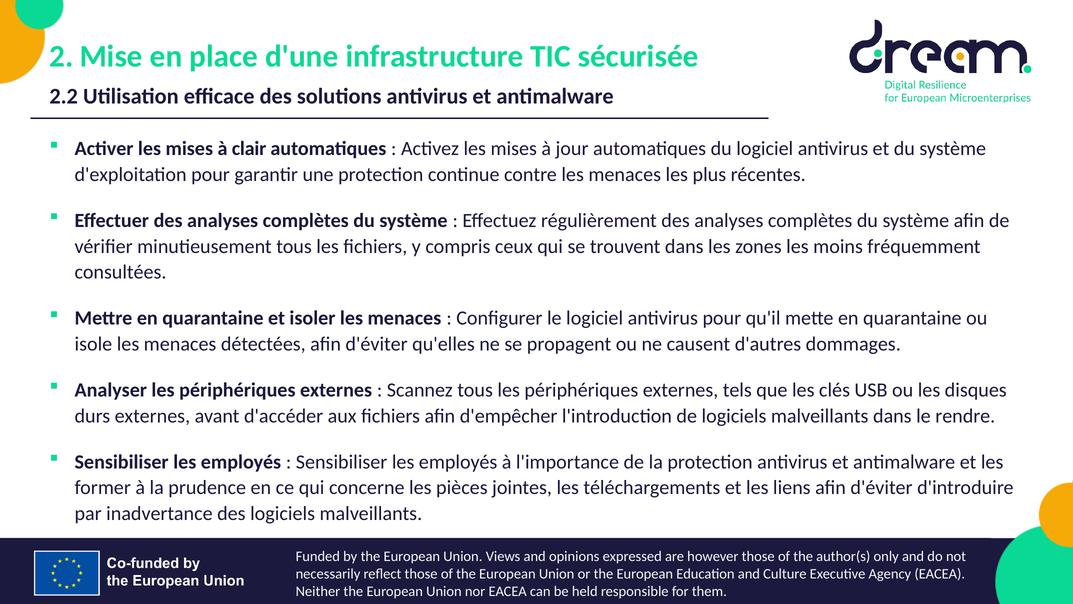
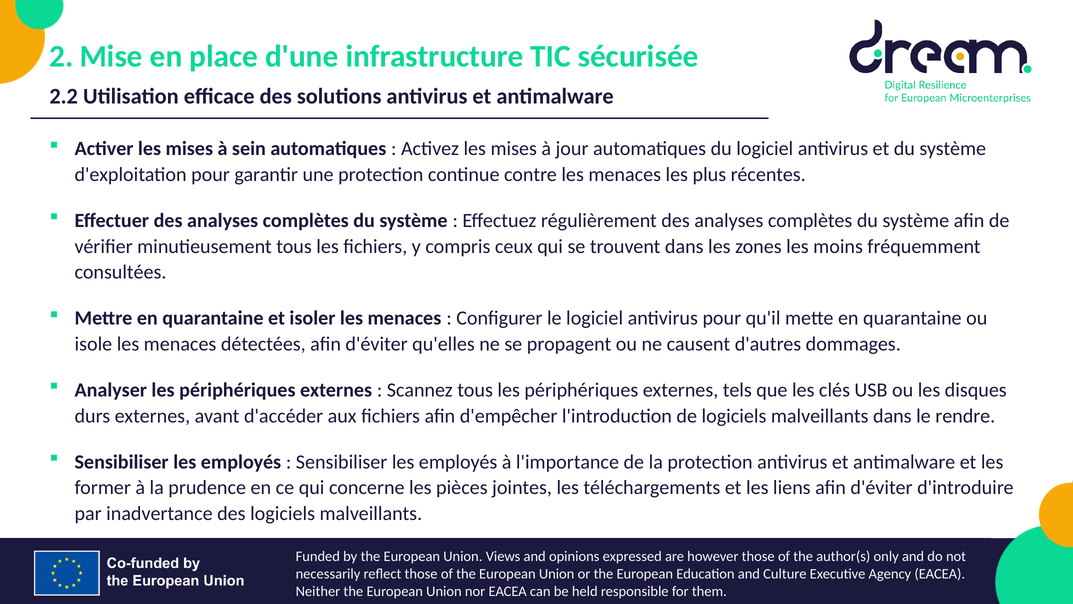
clair: clair -> sein (249, 149)
